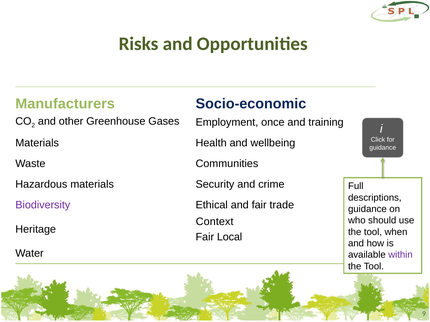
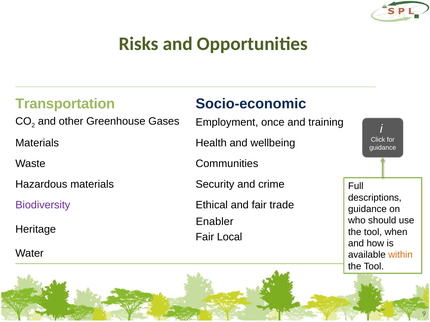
Manufacturers: Manufacturers -> Transportation (65, 104)
Context: Context -> Enabler (215, 222)
within colour: purple -> orange (400, 255)
